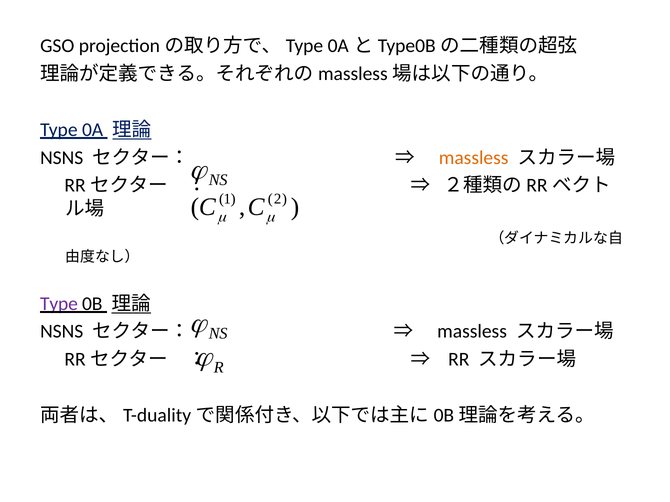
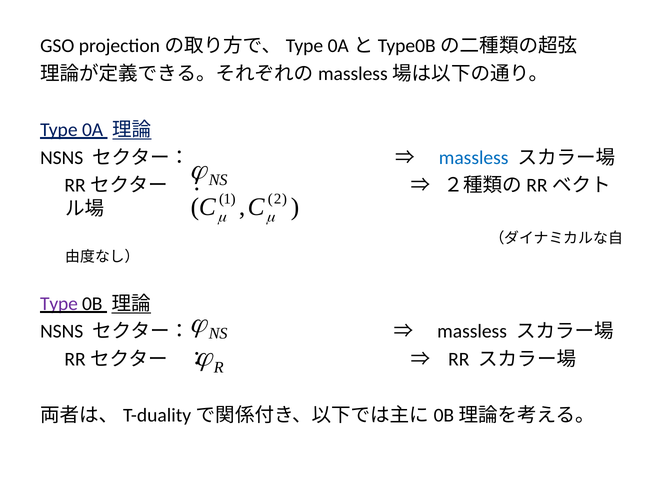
massless colour: orange -> blue (474, 158)
